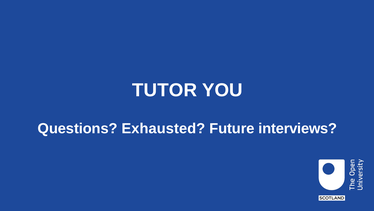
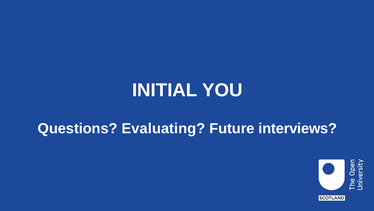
TUTOR: TUTOR -> INITIAL (165, 90)
Exhausted: Exhausted -> Evaluating (163, 128)
